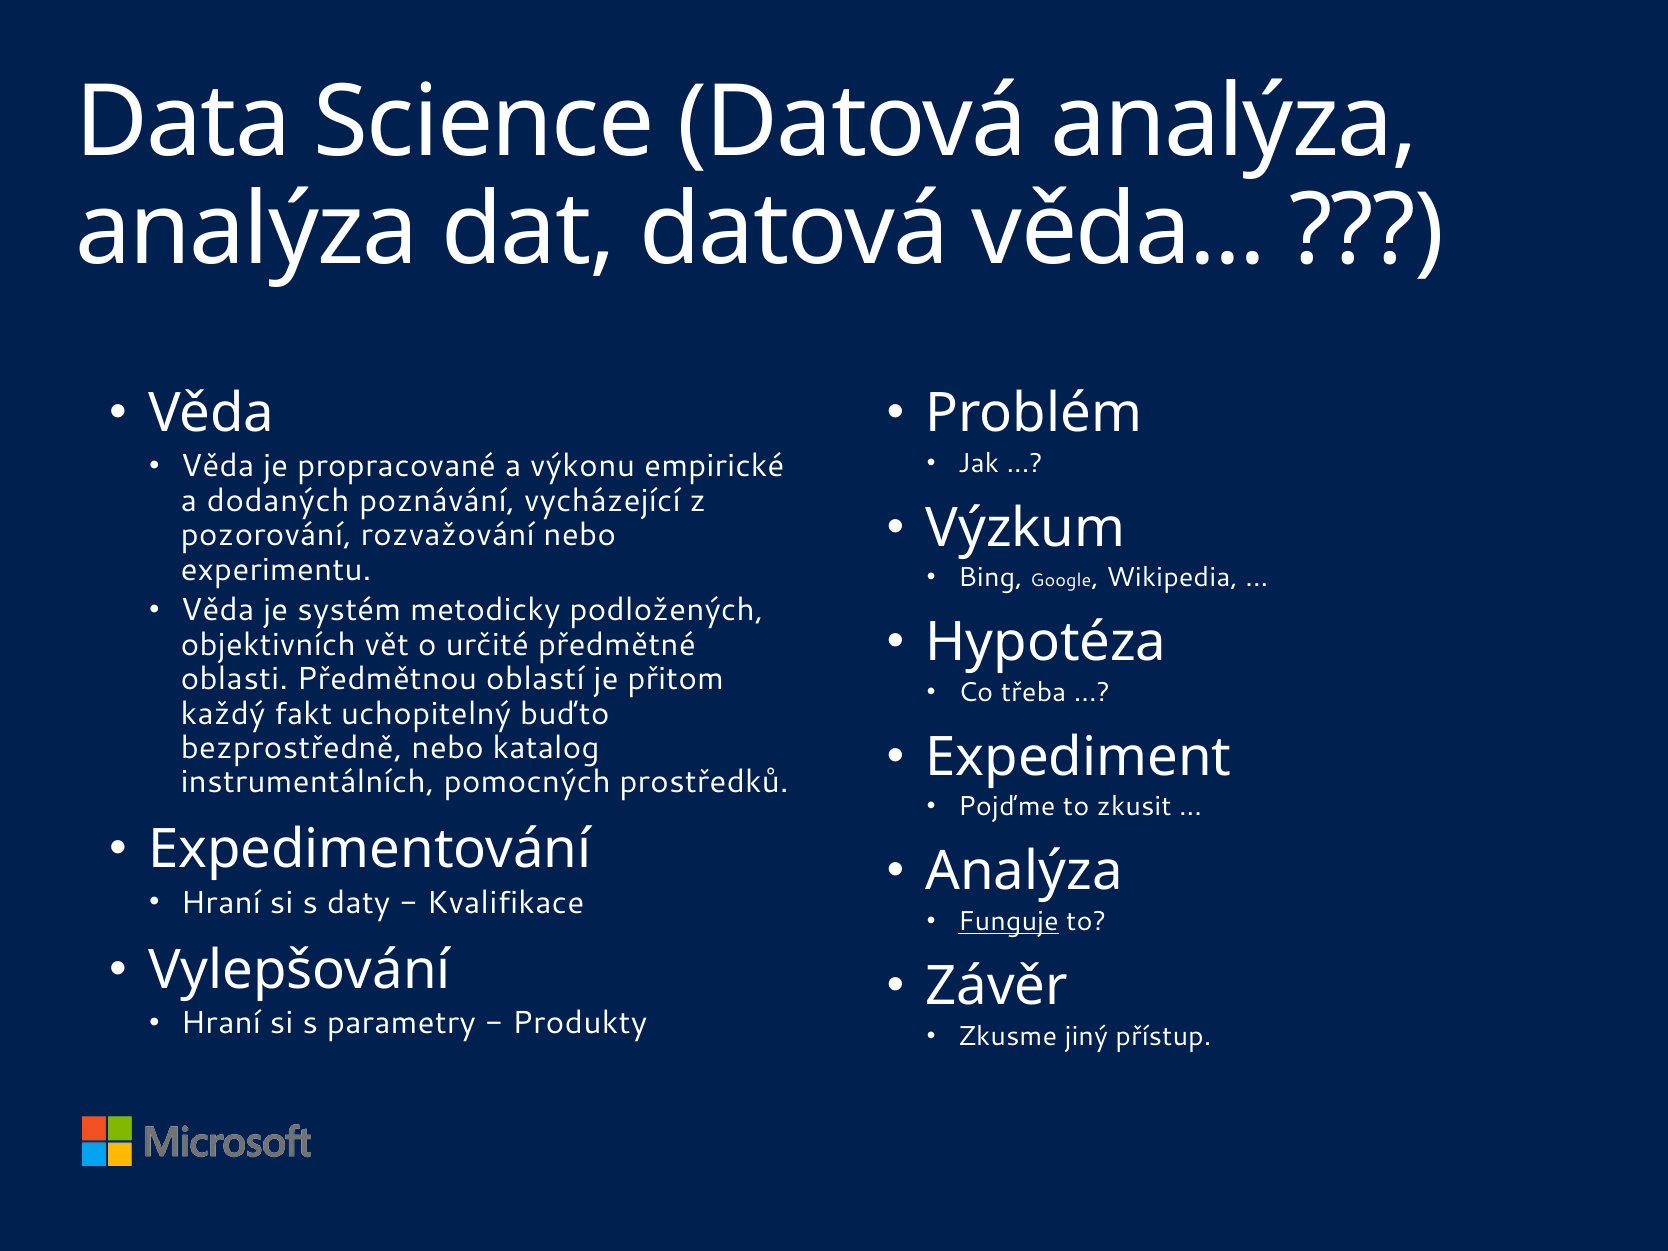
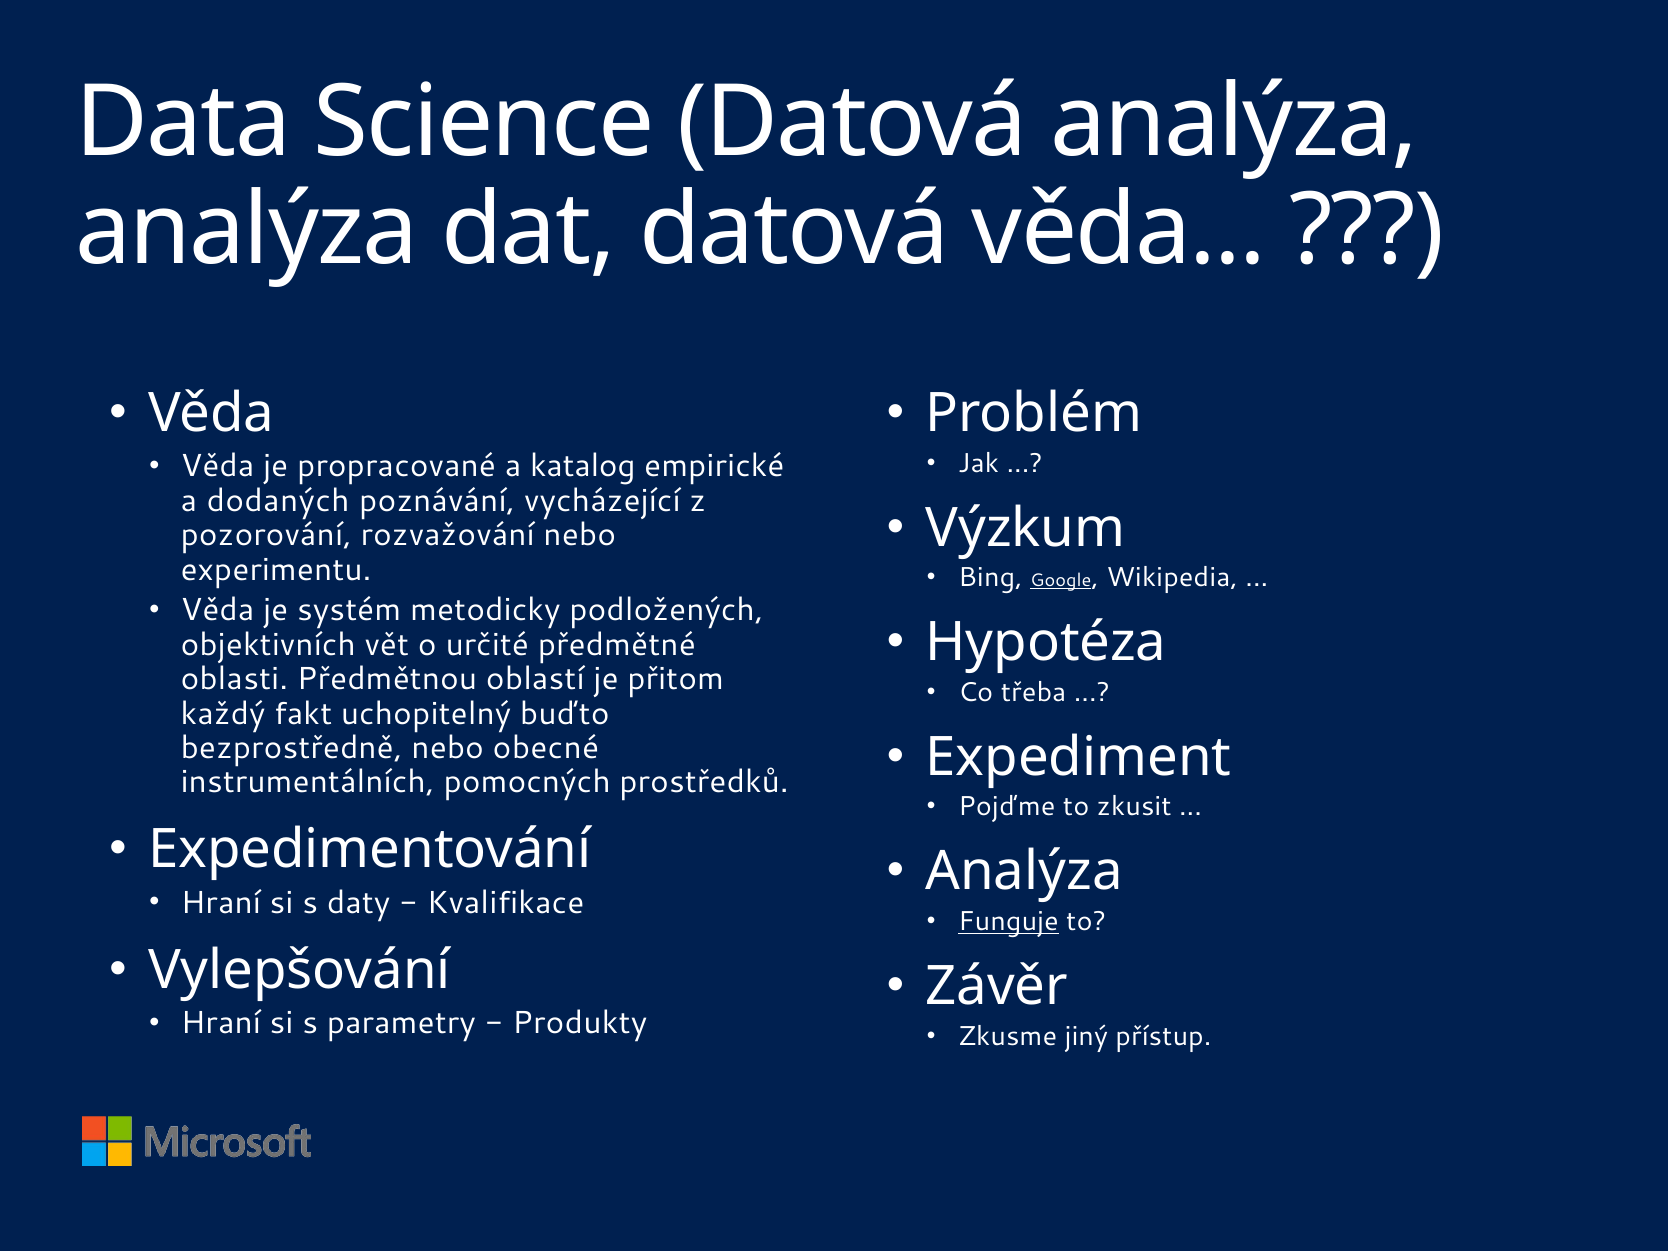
výkonu: výkonu -> katalog (583, 466)
Google underline: none -> present (1061, 581)
katalog: katalog -> obecné (546, 748)
